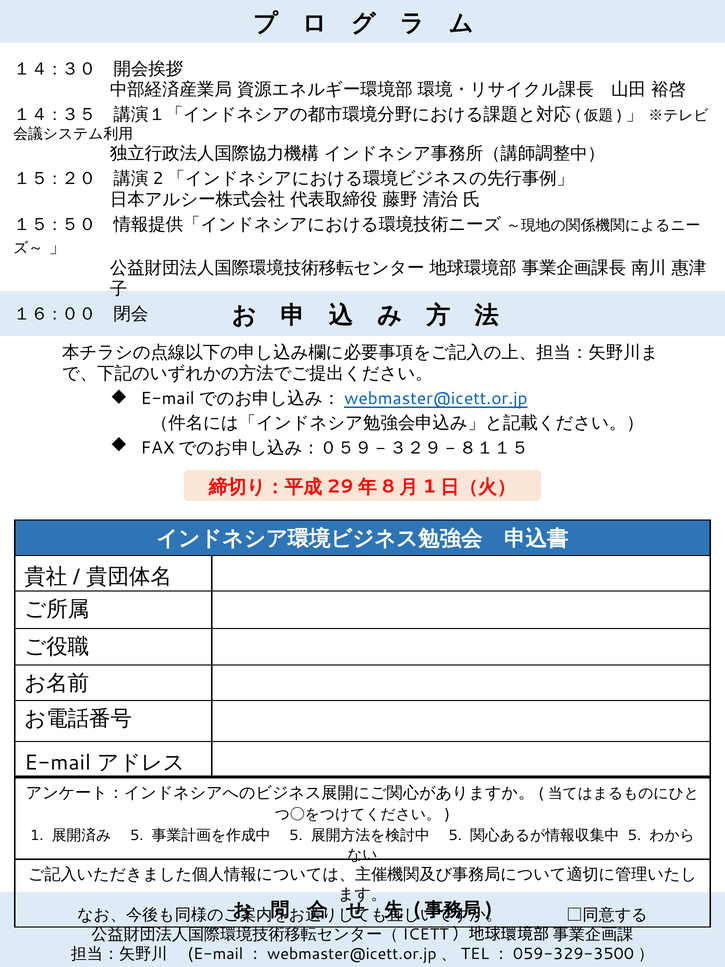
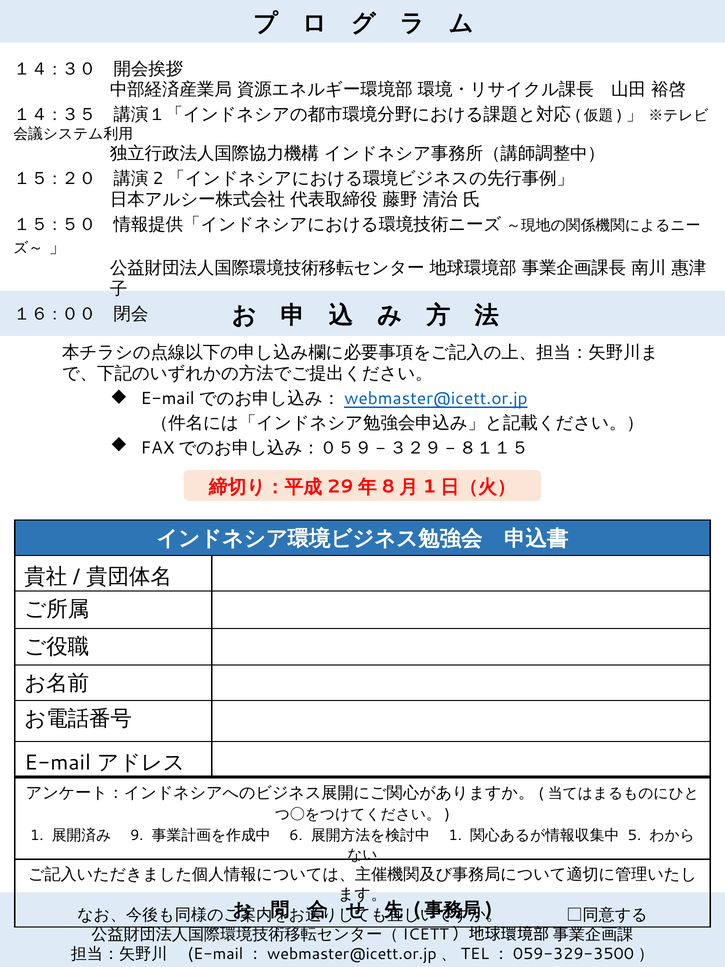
5: 5 -> 9 (137, 835)
5: 5 -> 6 (296, 835)
5: 5 -> 1 (455, 835)
